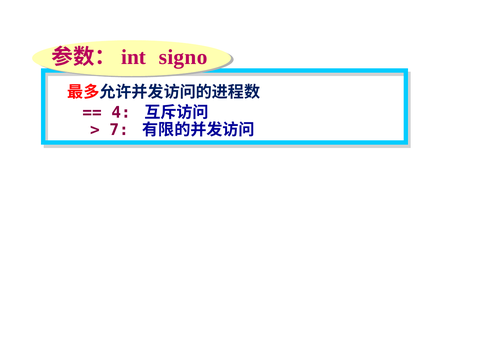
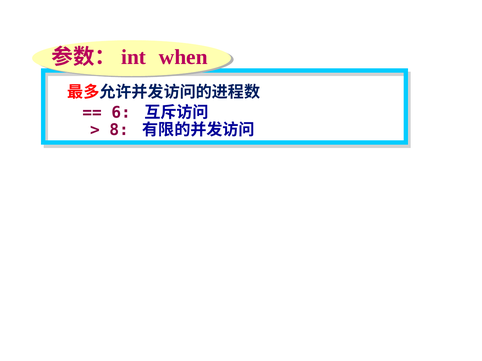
signo: signo -> when (183, 57)
4: 4 -> 6 (121, 113)
7: 7 -> 8 (119, 130)
